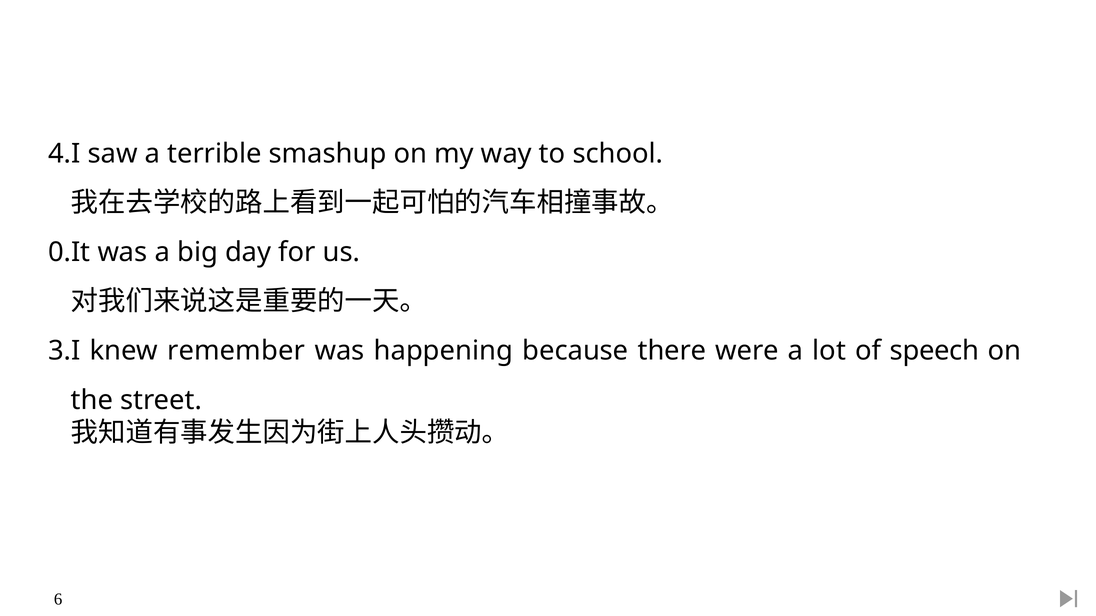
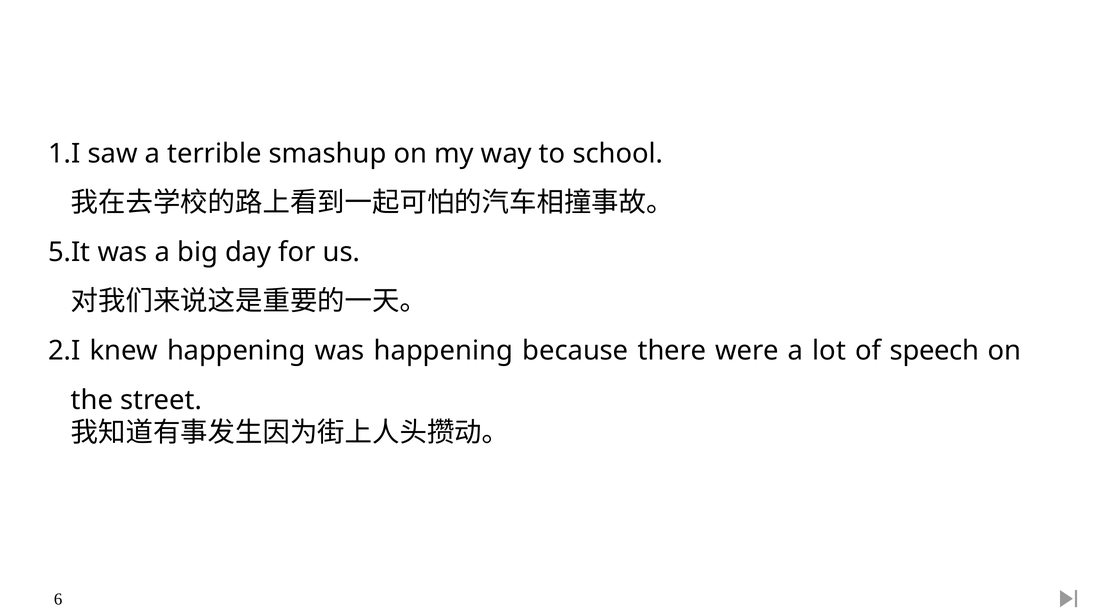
4.I: 4.I -> 1.I (64, 154)
0.It: 0.It -> 5.It (69, 252)
3.I: 3.I -> 2.I (64, 351)
knew remember: remember -> happening (236, 351)
